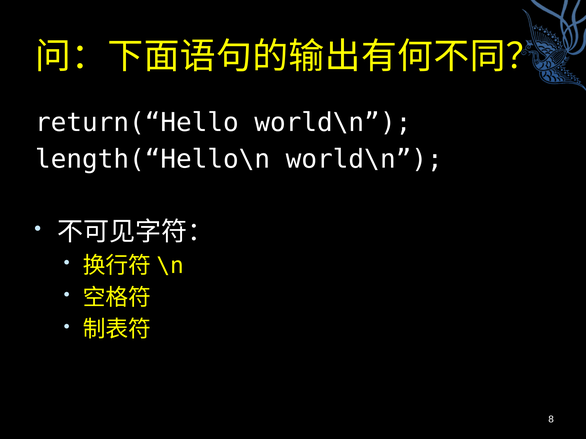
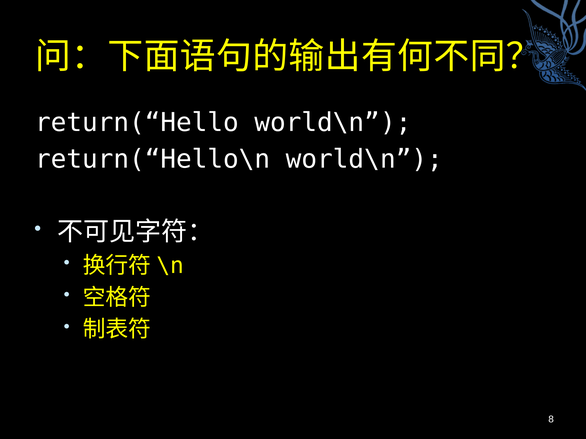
length(“Hello\n: length(“Hello\n -> return(“Hello\n (153, 159)
